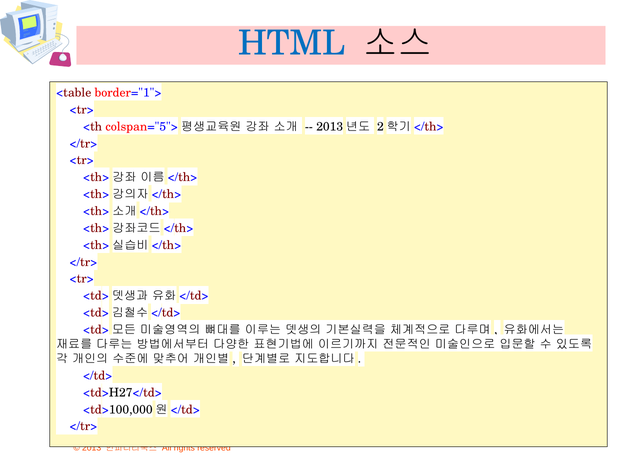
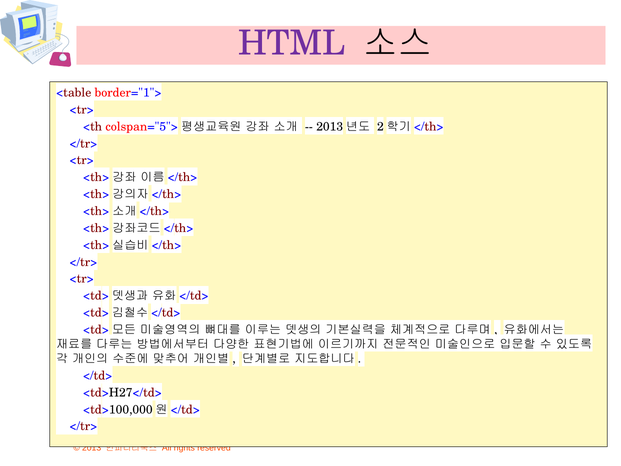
HTML colour: blue -> purple (292, 43)
